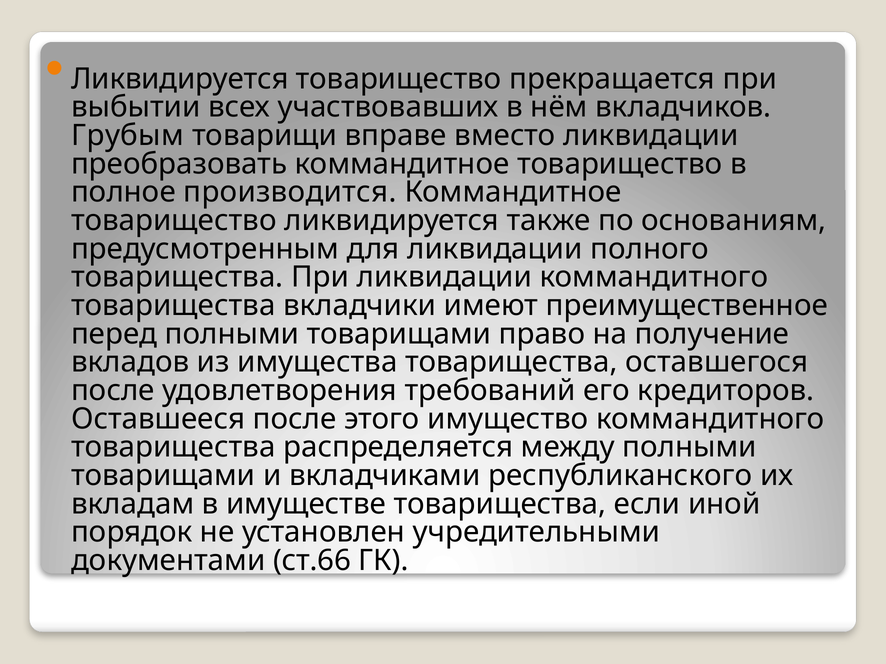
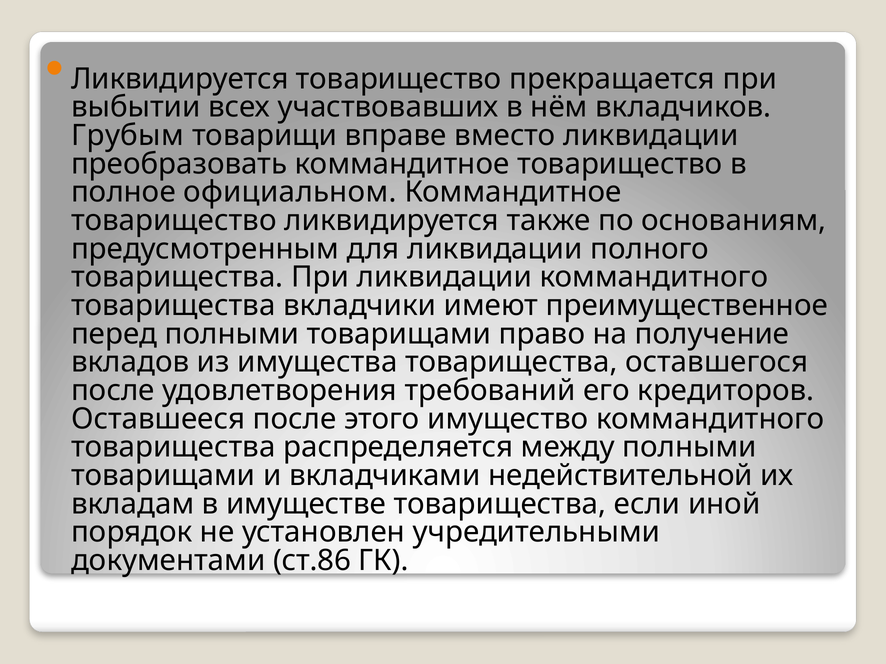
производится: производится -> официальном (290, 192)
республиканского: республиканского -> недействительной (620, 476)
ст.66: ст.66 -> ст.86 (312, 561)
